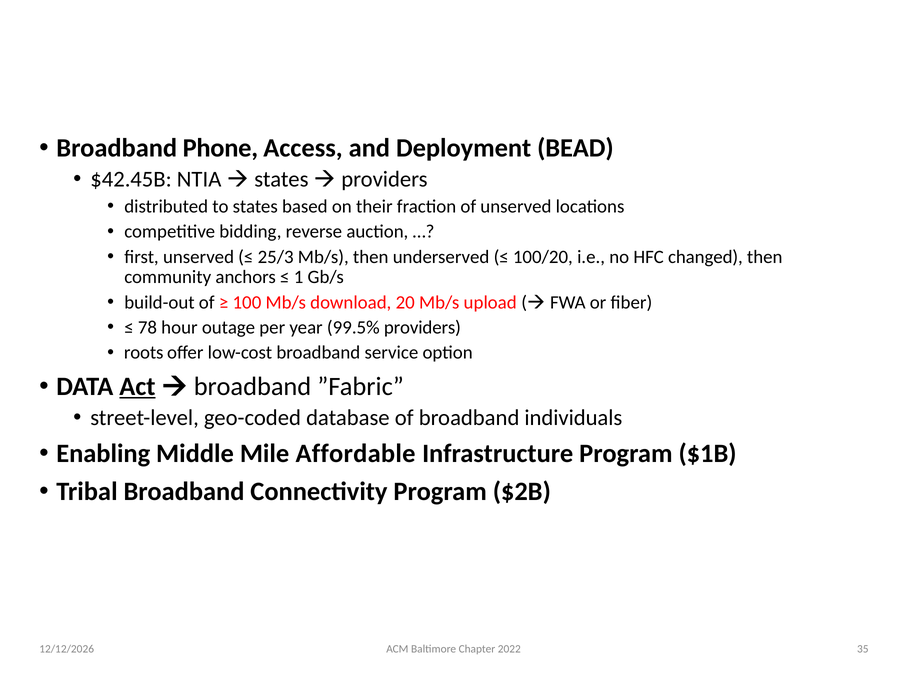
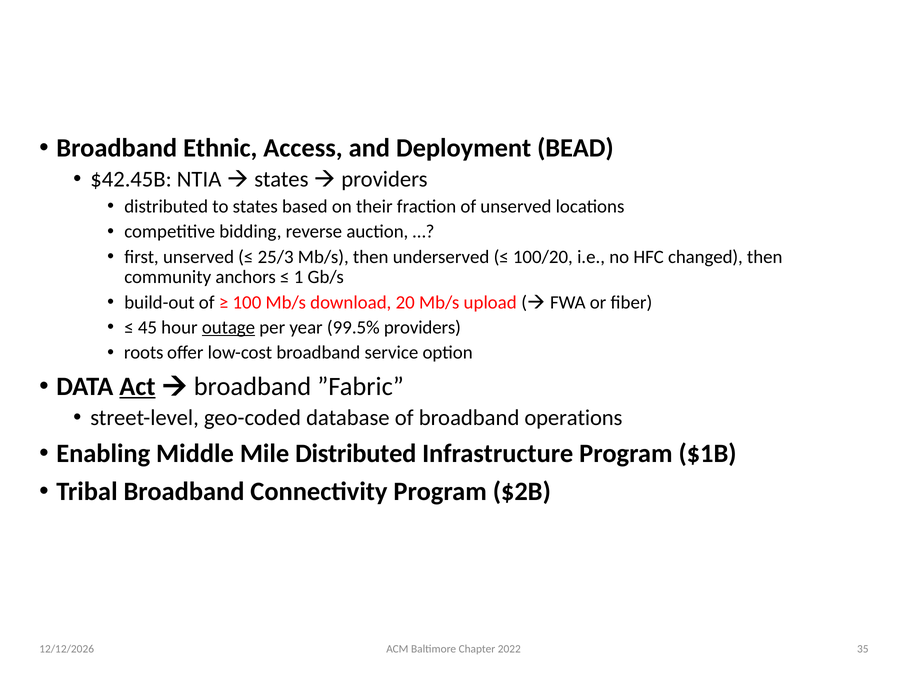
Phone: Phone -> Ethnic (220, 148)
78: 78 -> 45 (147, 328)
outage underline: none -> present (228, 328)
individuals: individuals -> operations (573, 418)
Mile Affordable: Affordable -> Distributed (356, 454)
